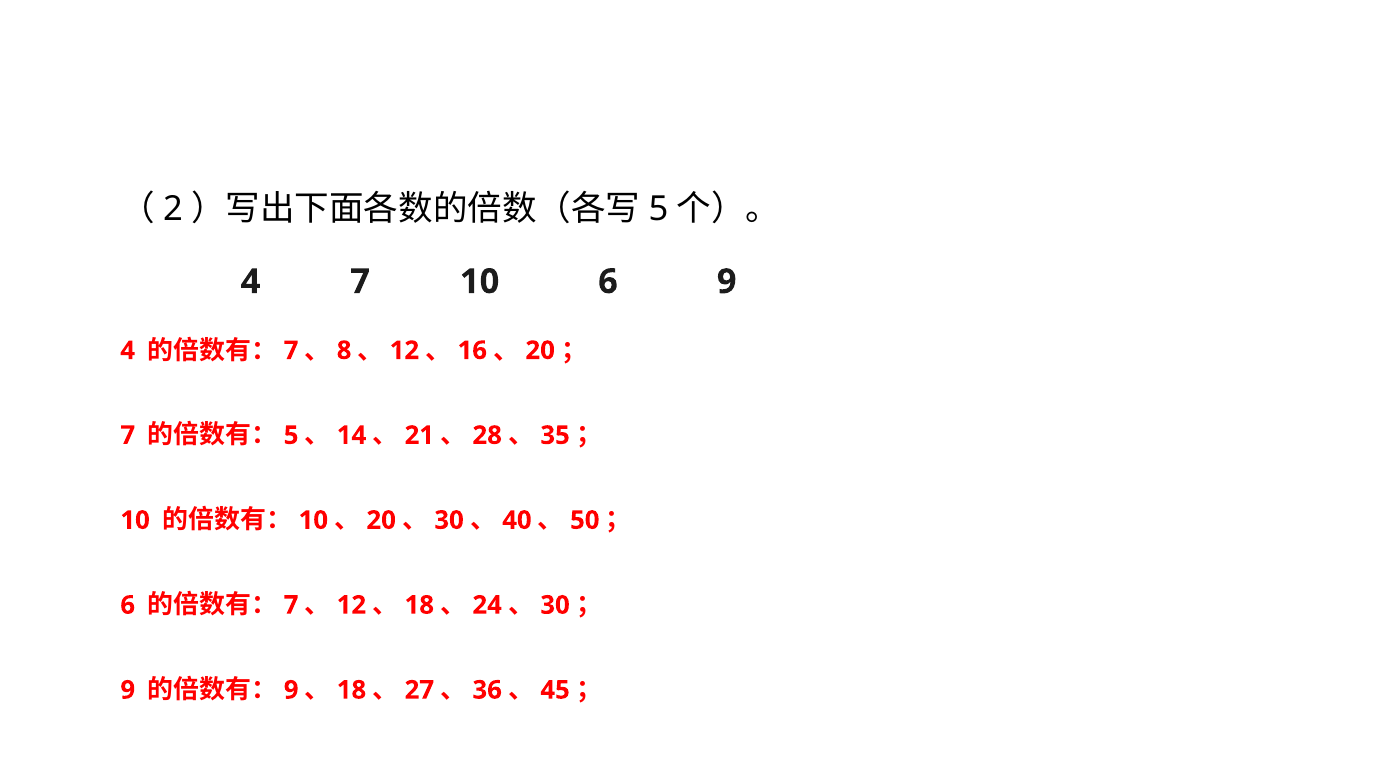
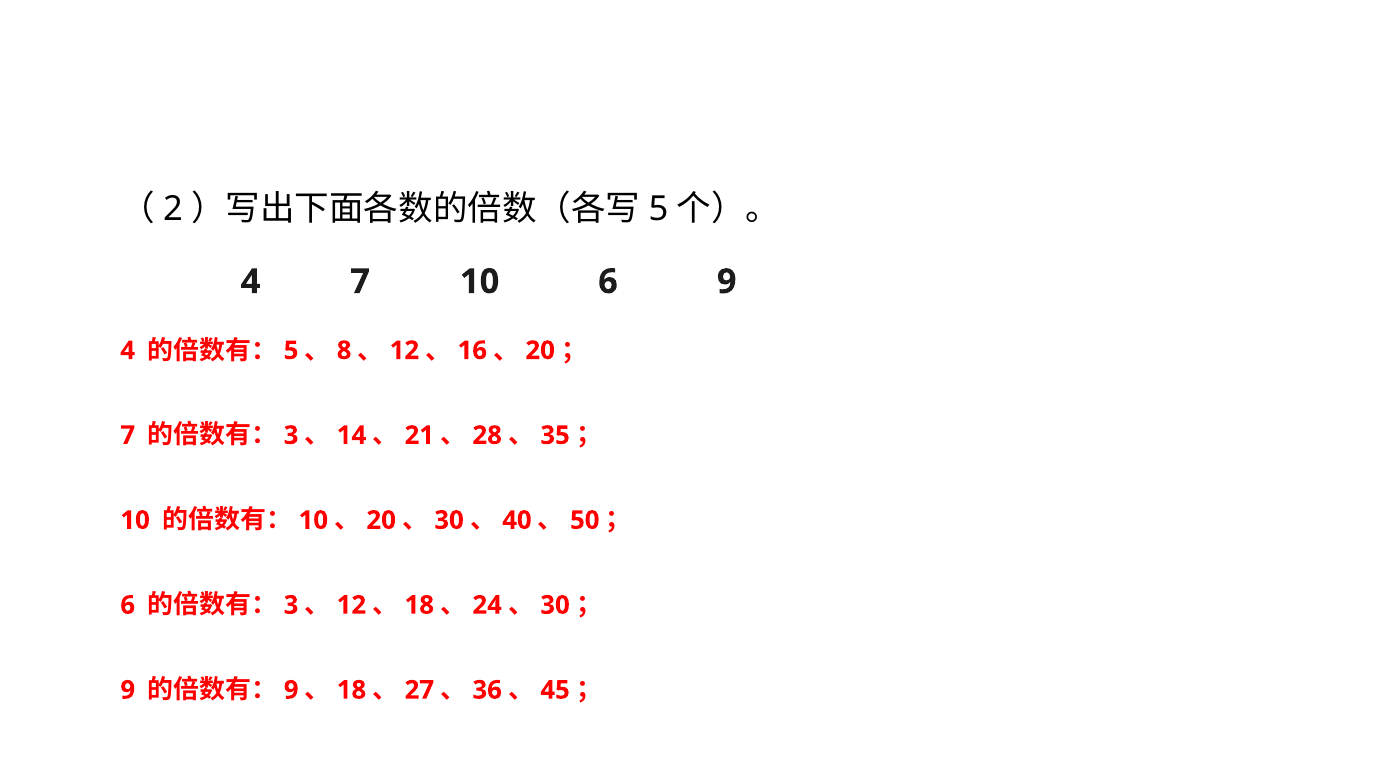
7: 7 -> 5 (291, 351)
5: 5 -> 3 (291, 436)
7: 7 -> 3 (291, 605)
